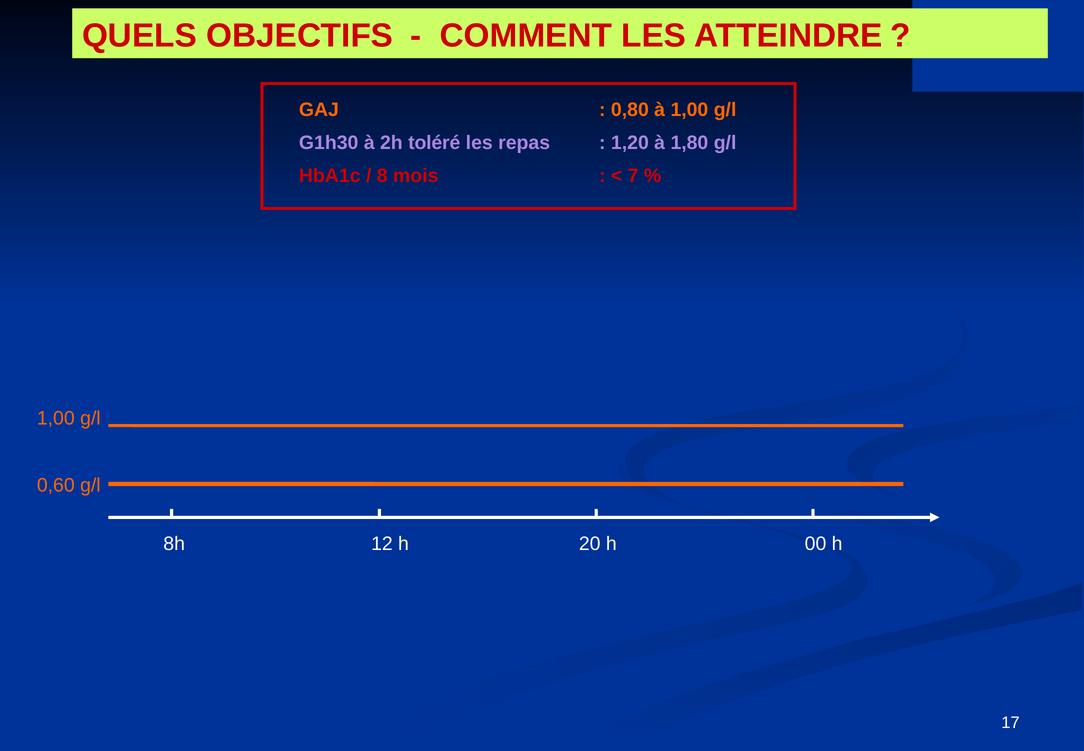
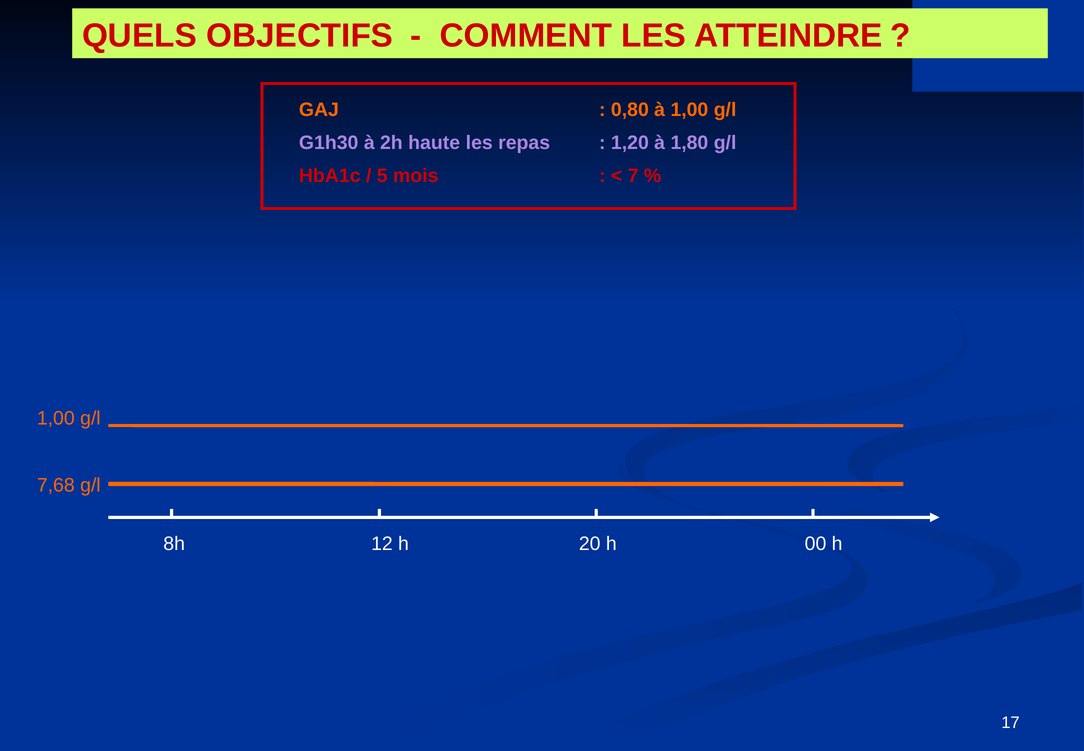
toléré: toléré -> haute (434, 143)
8: 8 -> 5 (382, 176)
0,60: 0,60 -> 7,68 (56, 485)
